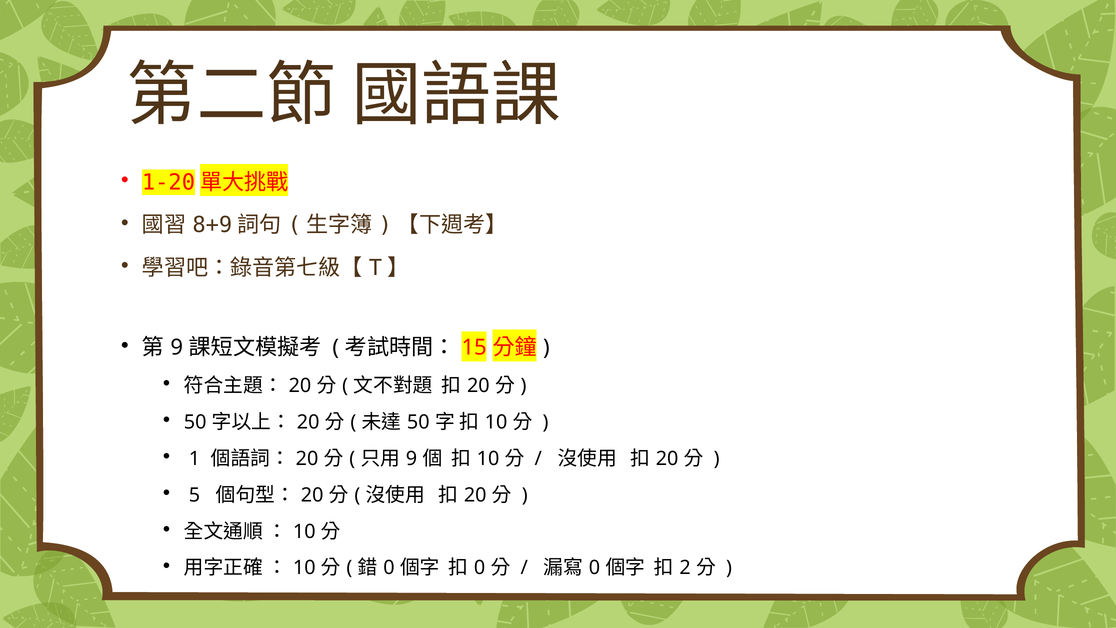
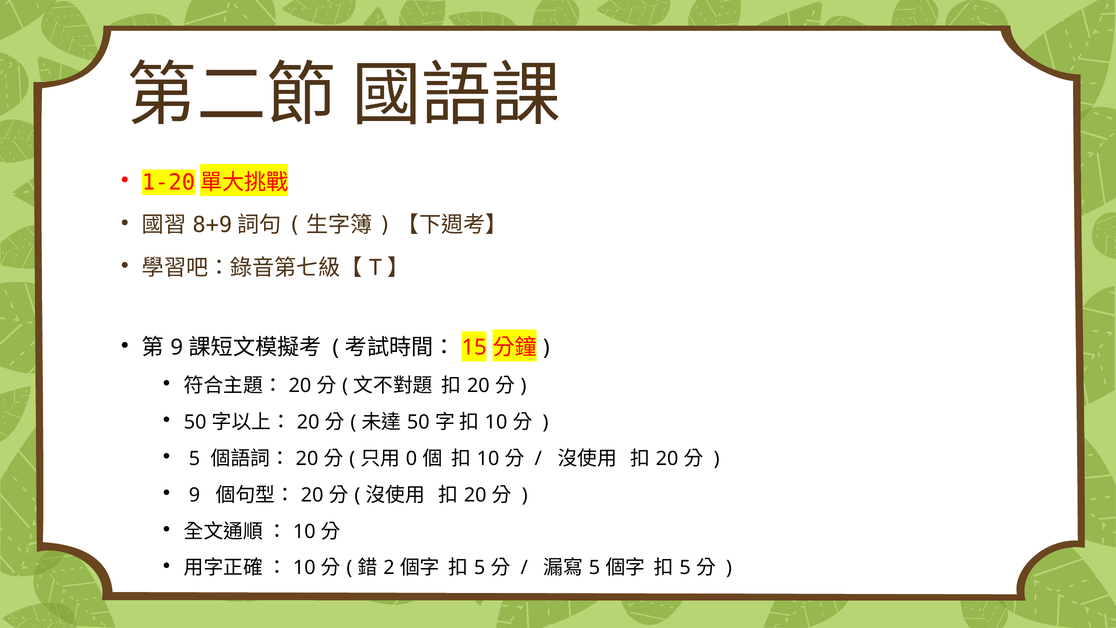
1: 1 -> 5 (195, 458)
9: 9 -> 0 (412, 458)
5: 5 -> 9 (195, 495)
0: 0 -> 2 (389, 568)
0: 0 -> 5 (480, 568)
0: 0 -> 5 (594, 568)
2: 2 -> 5 (685, 568)
